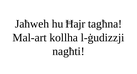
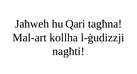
Ħajr: Ħajr -> Qari (75, 24)
